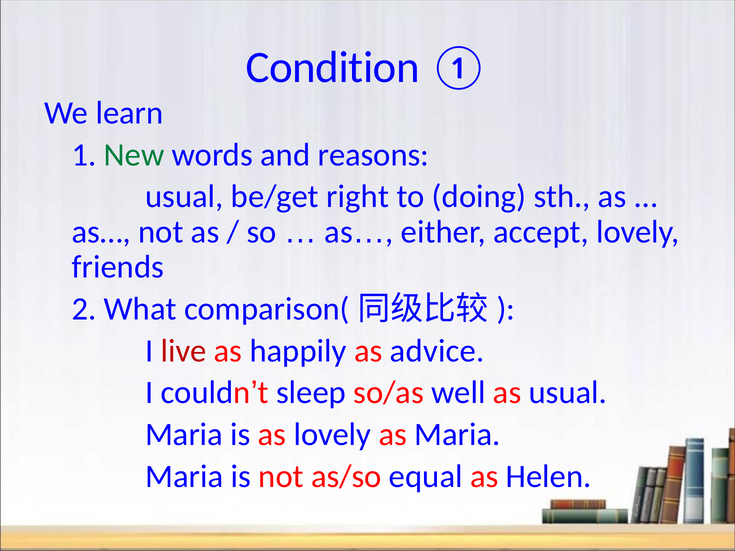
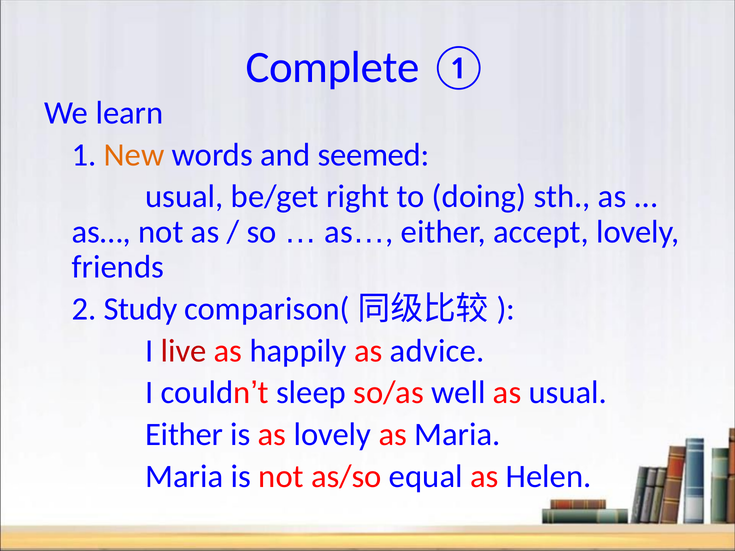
Condition: Condition -> Complete (333, 67)
New colour: green -> orange (134, 155)
reasons: reasons -> seemed (374, 155)
What: What -> Study (140, 309)
Maria: Maria -> Either (184, 435)
